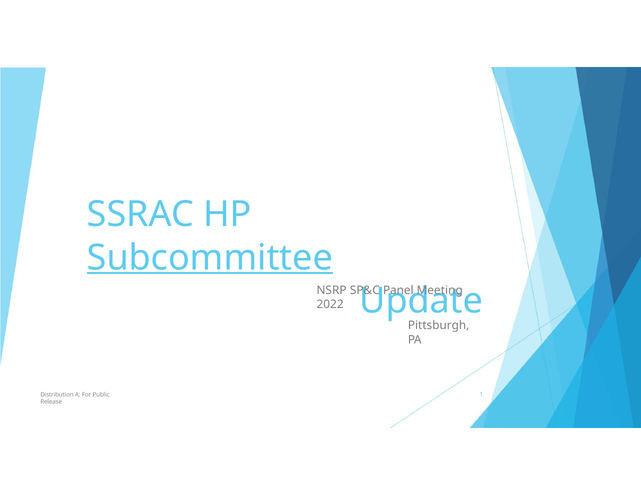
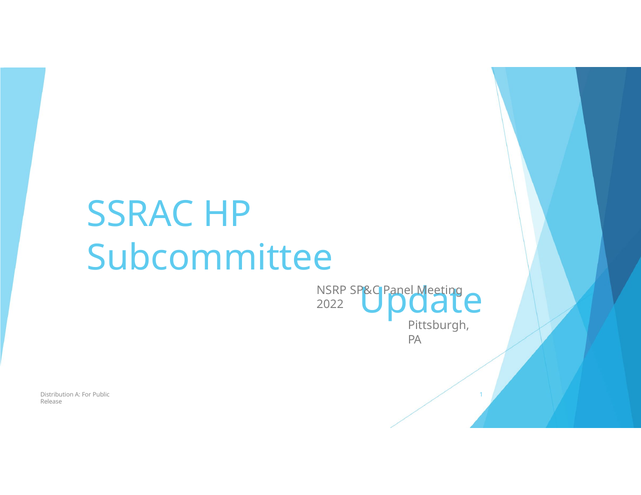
Subcommittee underline: present -> none (210, 258)
